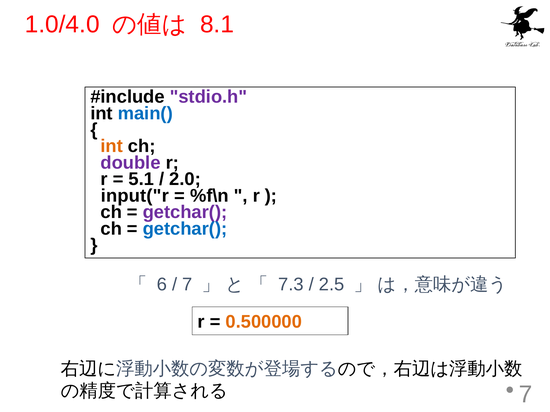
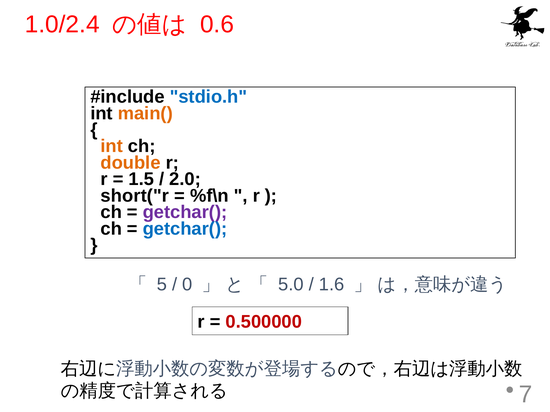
1.0/4.0: 1.0/4.0 -> 1.0/2.4 (62, 24)
8.1: 8.1 -> 0.6 (217, 24)
stdio.h colour: purple -> blue (208, 97)
main( colour: blue -> orange (145, 113)
double colour: purple -> orange (131, 163)
5.1: 5.1 -> 1.5 (141, 179)
input("r: input("r -> short("r (135, 196)
6: 6 -> 5 (162, 285)
7: 7 -> 0 (187, 285)
7.3: 7.3 -> 5.0 (291, 285)
2.5: 2.5 -> 1.6 (332, 285)
0.500000 colour: orange -> red (264, 322)
